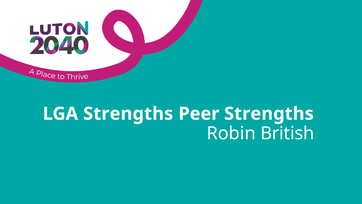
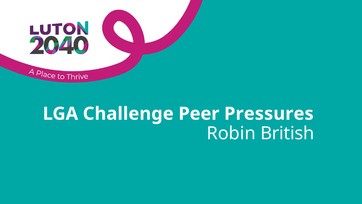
LGA Strengths: Strengths -> Challenge (128, 114)
Peer Strengths: Strengths -> Pressures (269, 114)
